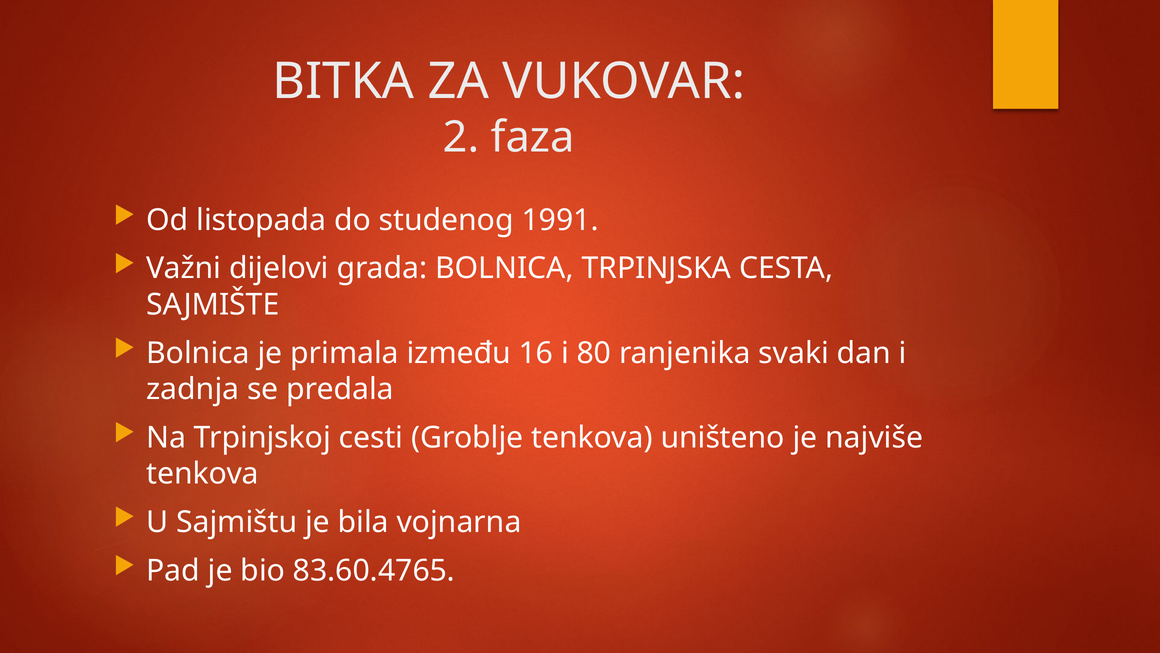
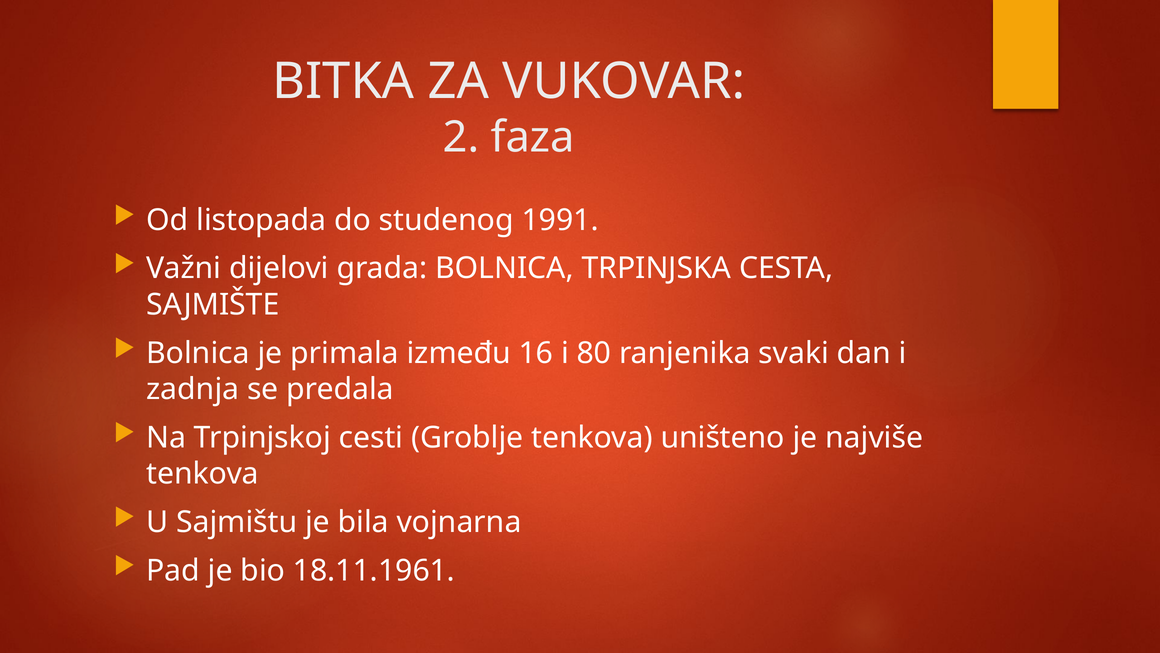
83.60.4765: 83.60.4765 -> 18.11.1961 (374, 570)
